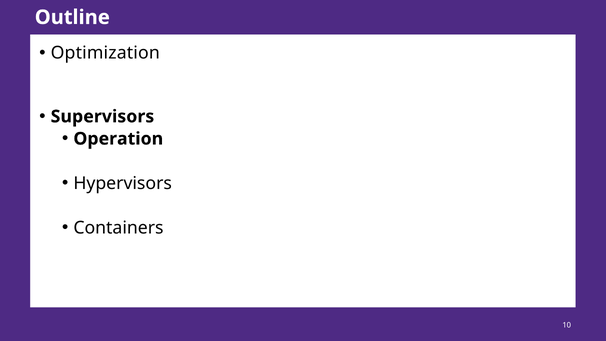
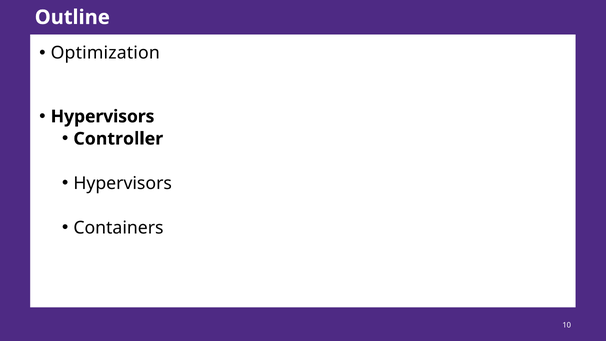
Supervisors: Supervisors -> Hypervisors (103, 116)
Operation: Operation -> Controller (118, 139)
